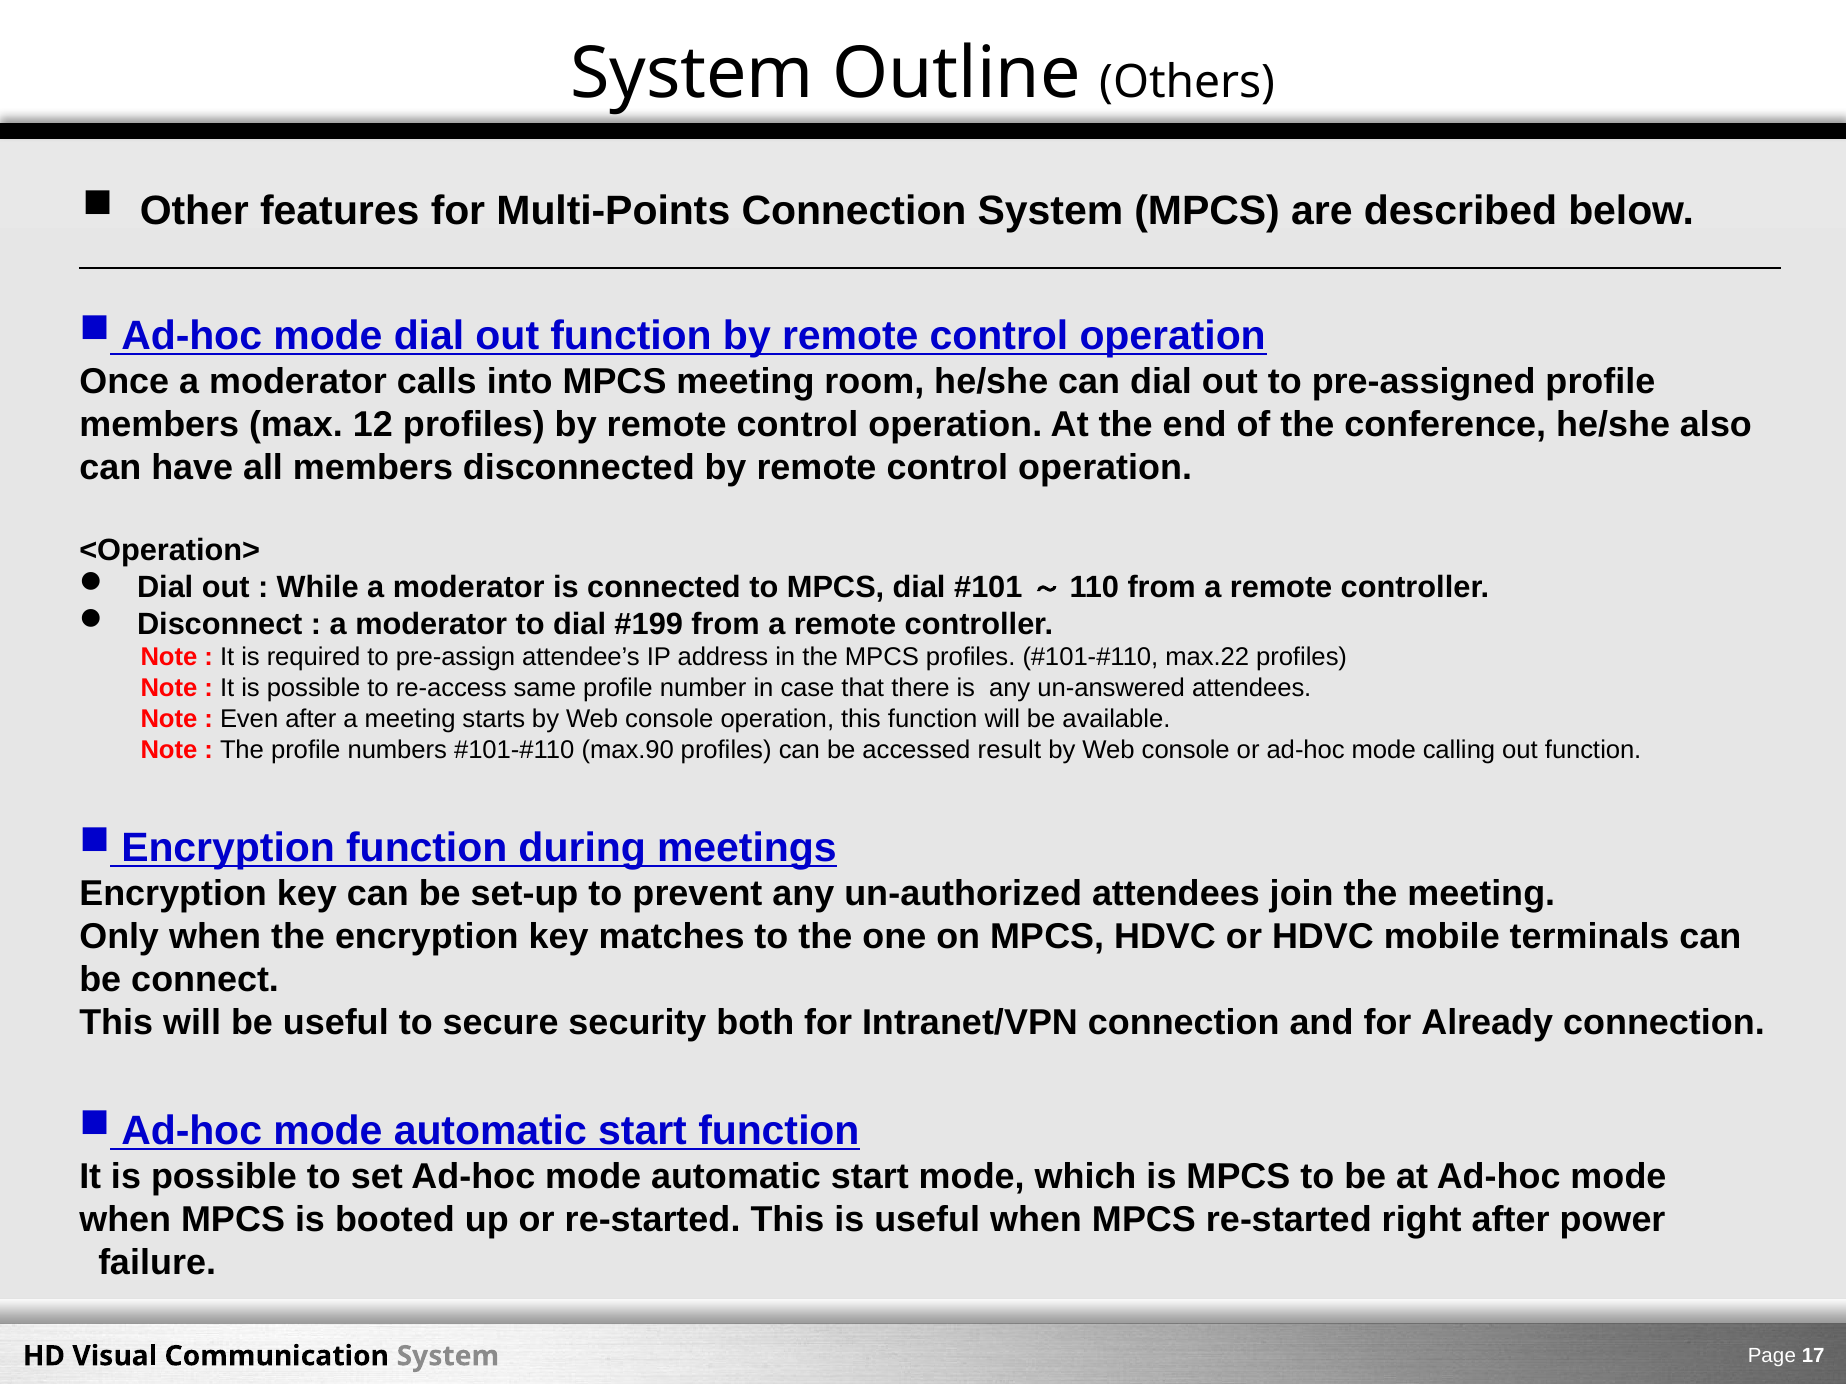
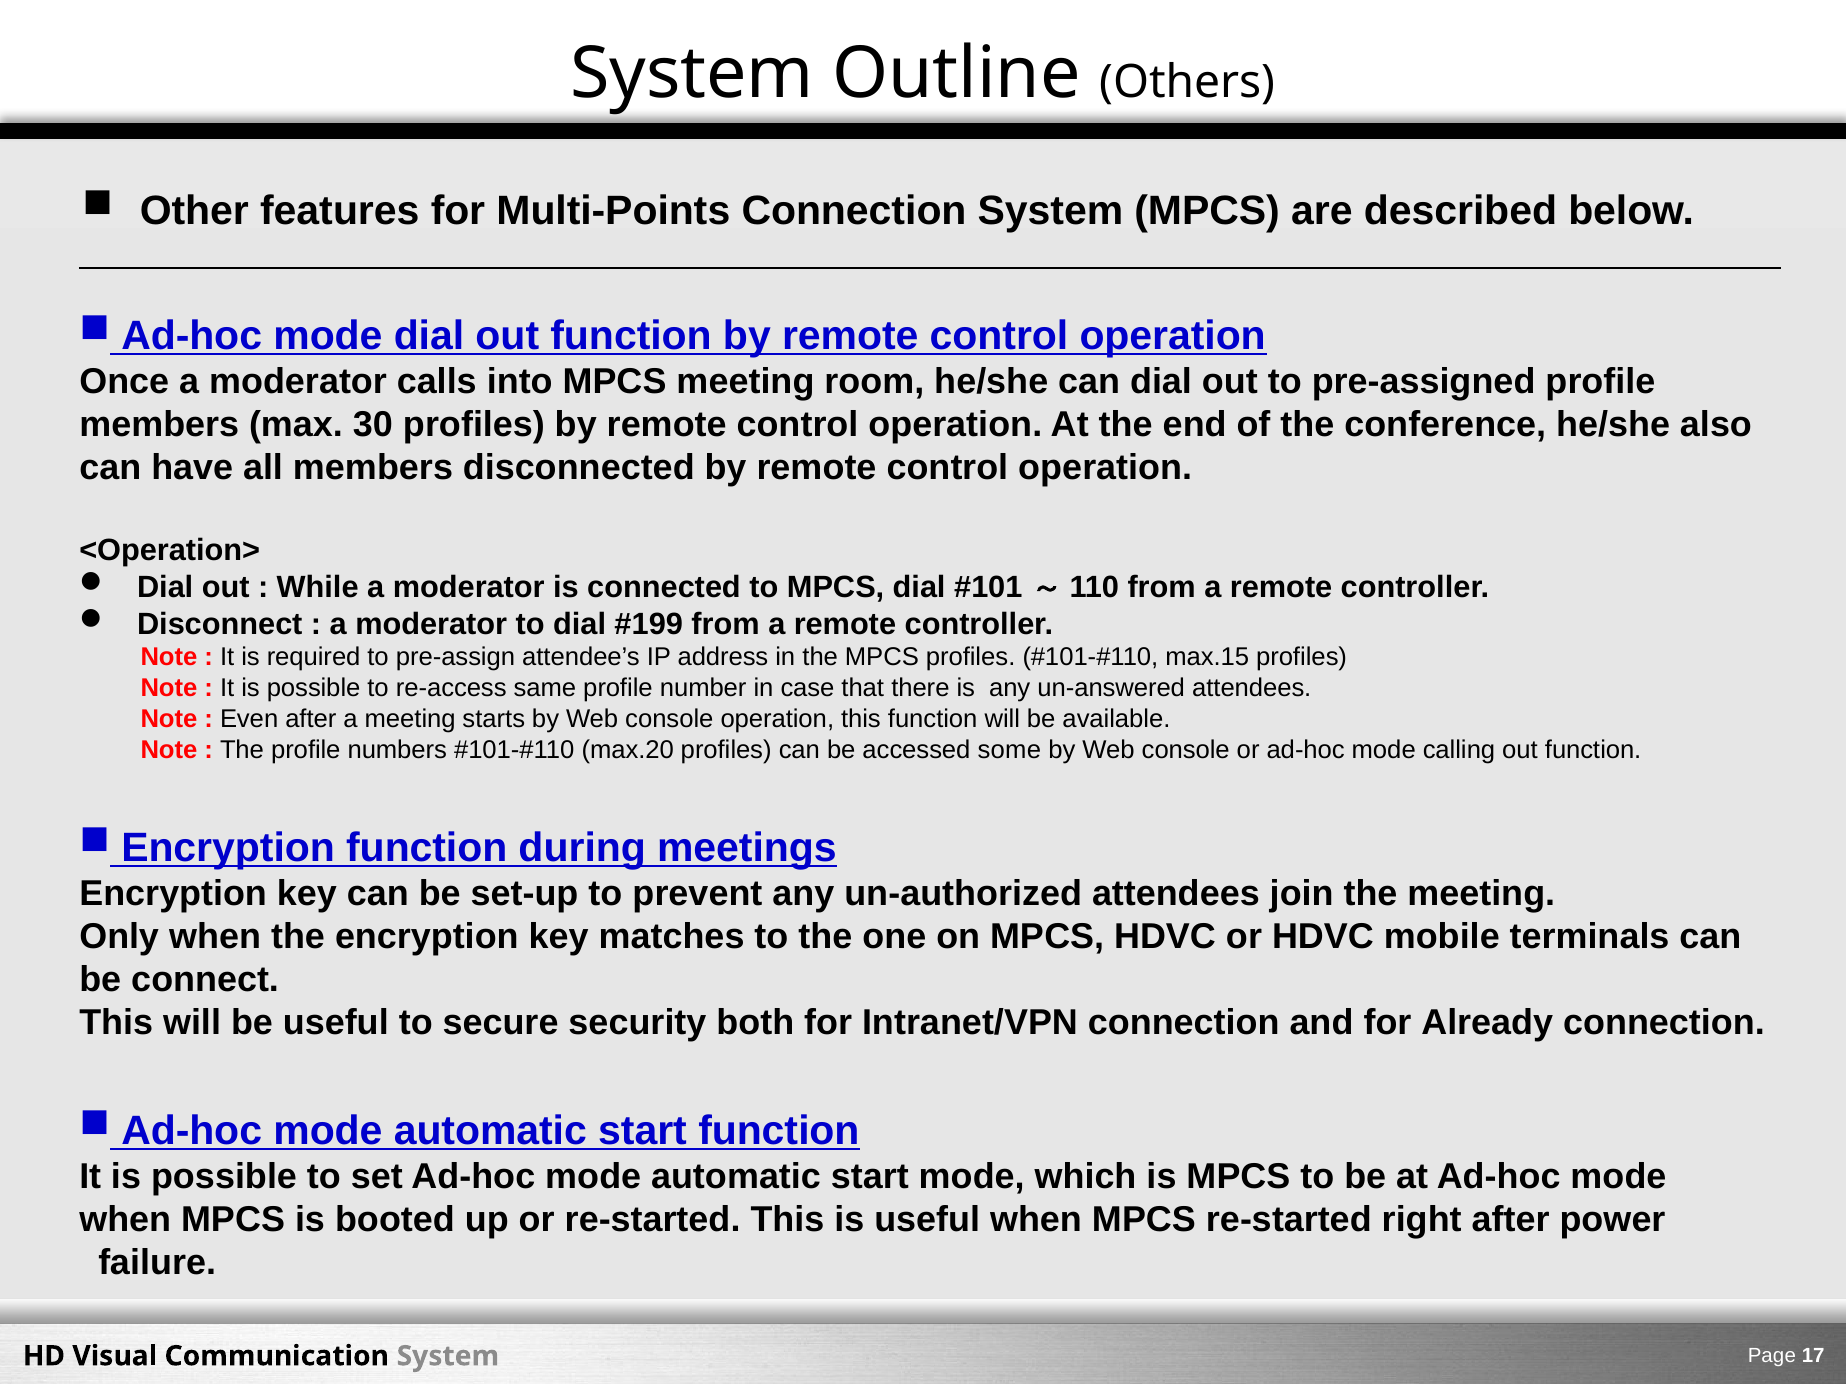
12: 12 -> 30 (373, 425)
max.22: max.22 -> max.15 (1207, 658)
max.90: max.90 -> max.20 (628, 750)
result: result -> some (1009, 750)
